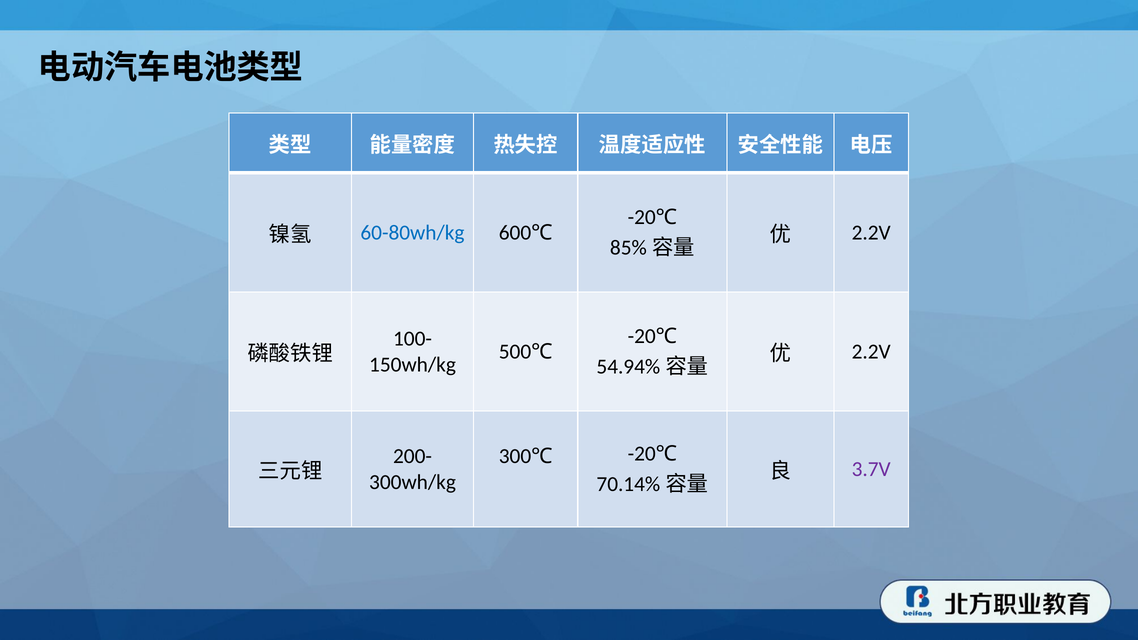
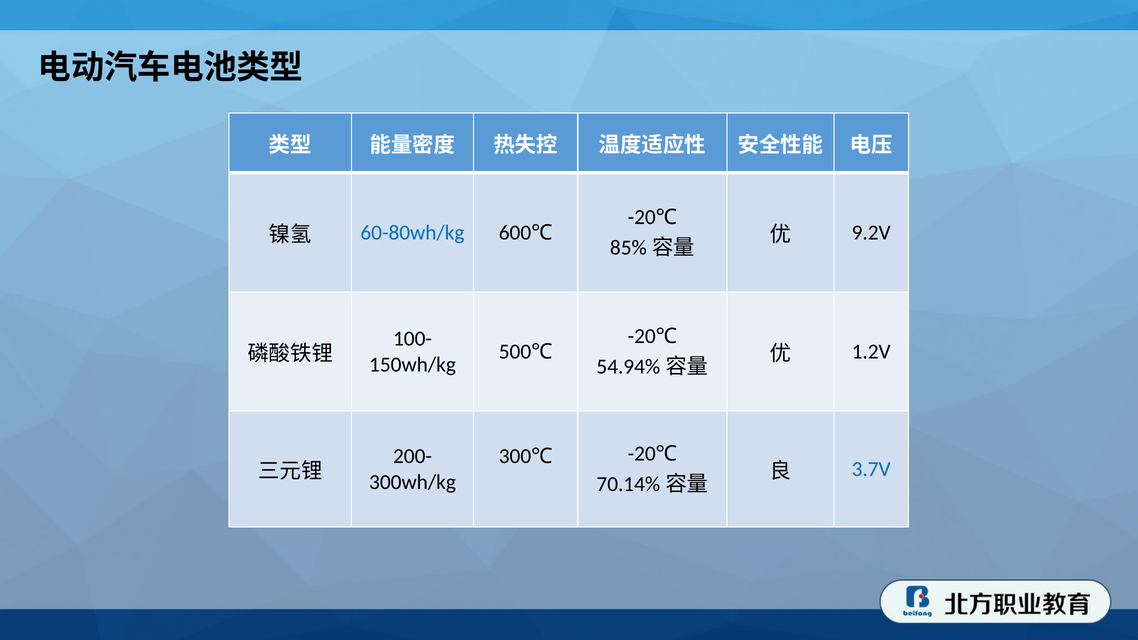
2.2V: 2.2V -> 9.2V (871, 233)
2.2V: 2.2V -> 1.2V (871, 352)
3.7V colour: purple -> blue (871, 469)
